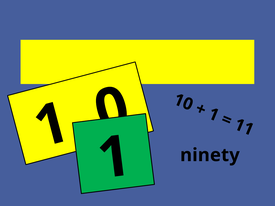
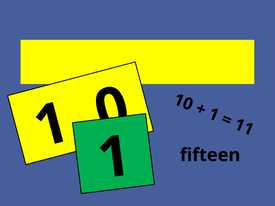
ninety: ninety -> fifteen (210, 155)
